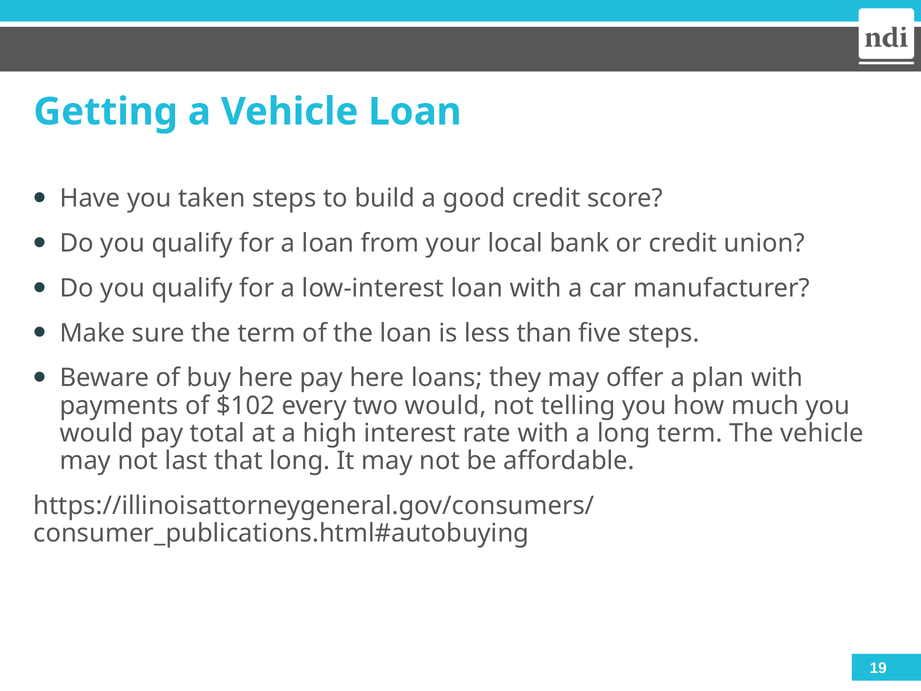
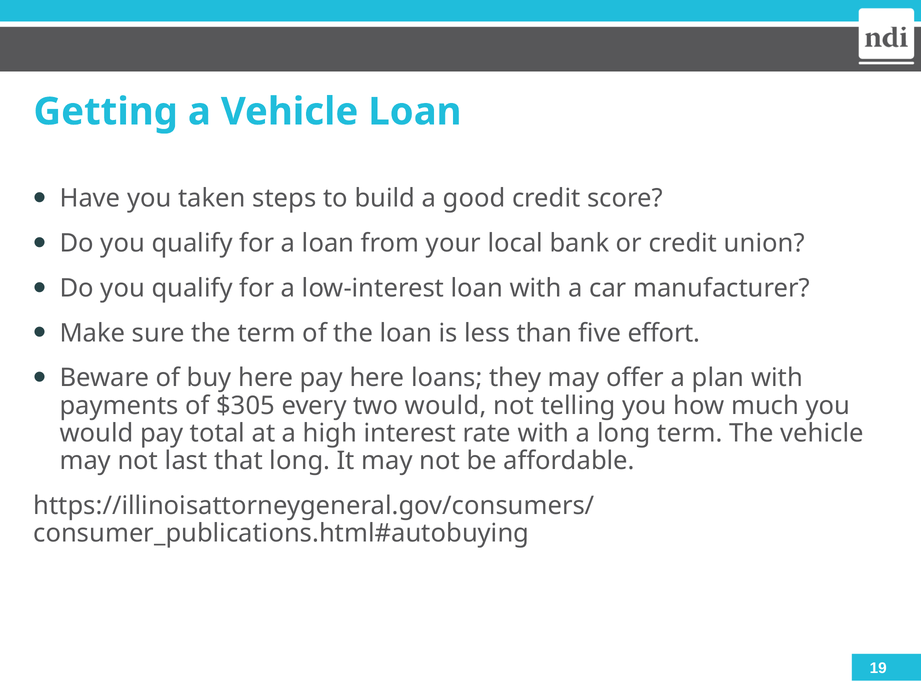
five steps: steps -> effort (664, 333)
$102: $102 -> $305 (246, 405)
